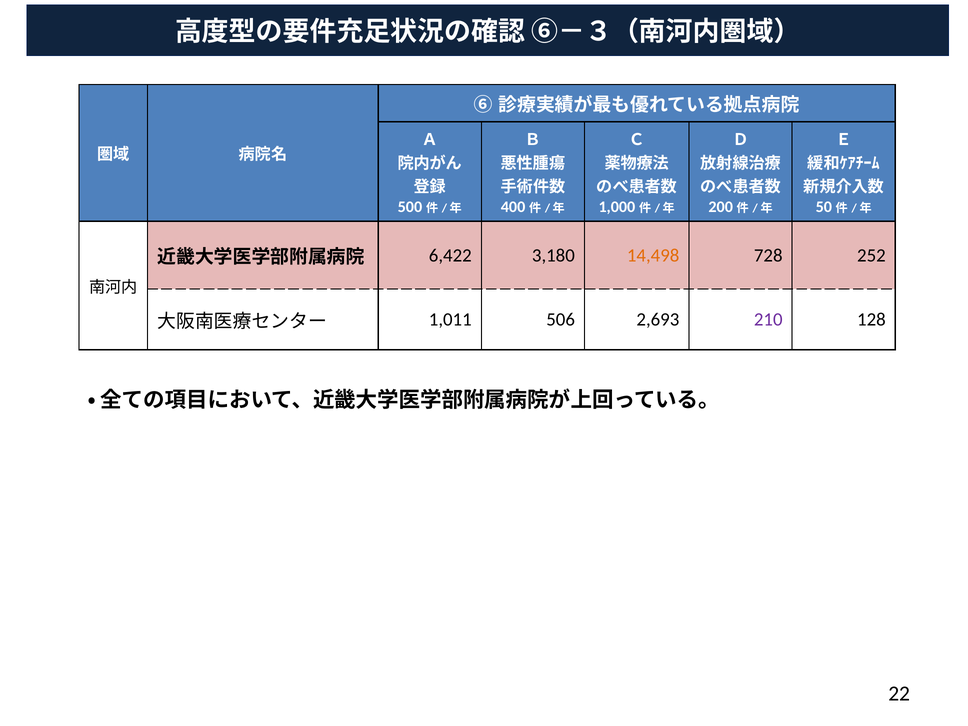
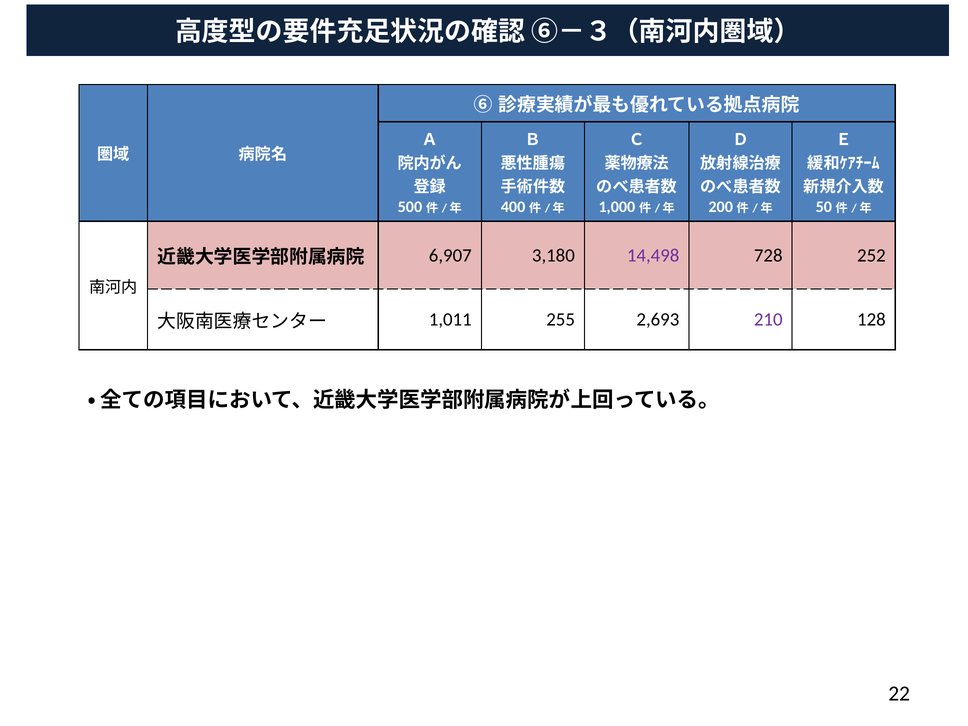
6,422: 6,422 -> 6,907 (450, 255)
14,498 colour: orange -> purple (653, 255)
506: 506 -> 255 (561, 320)
